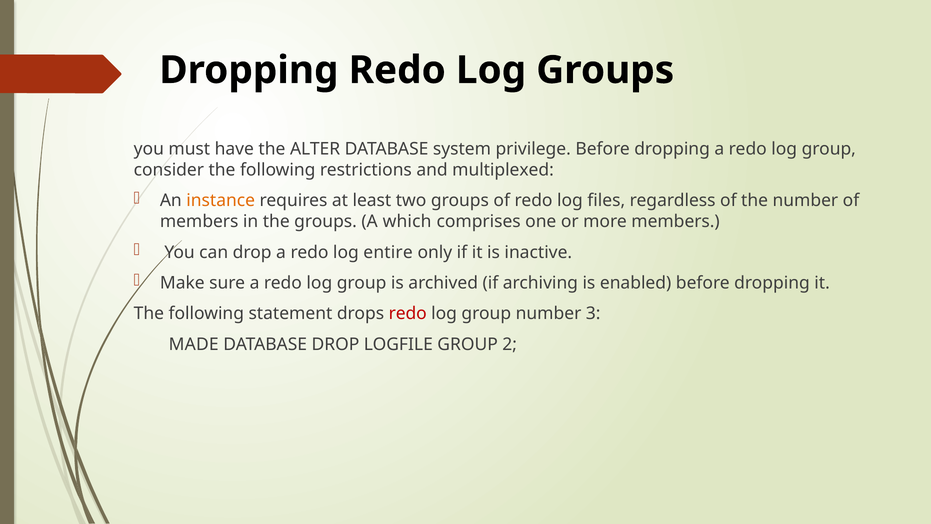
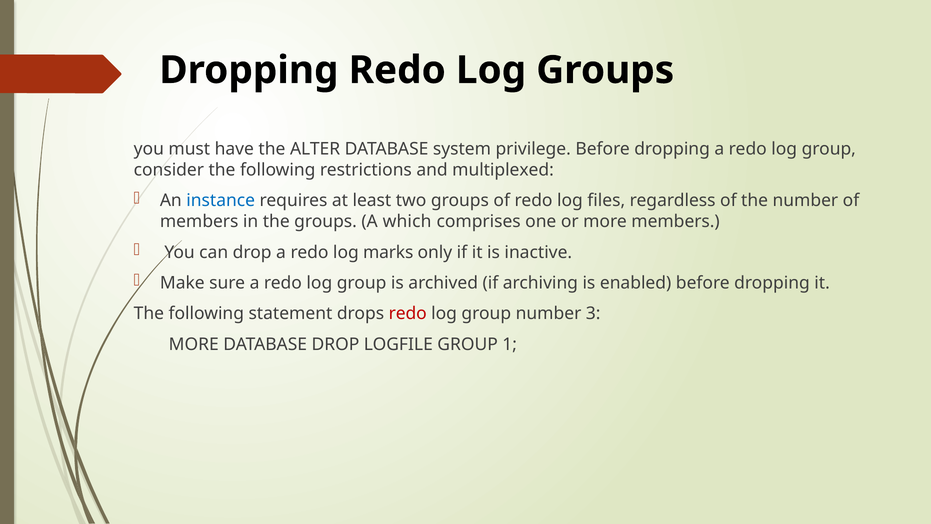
instance colour: orange -> blue (221, 201)
entire: entire -> marks (388, 252)
MADE: MADE -> MORE (194, 344)
2: 2 -> 1 (510, 344)
